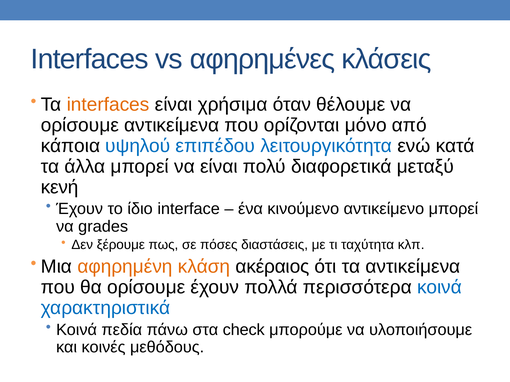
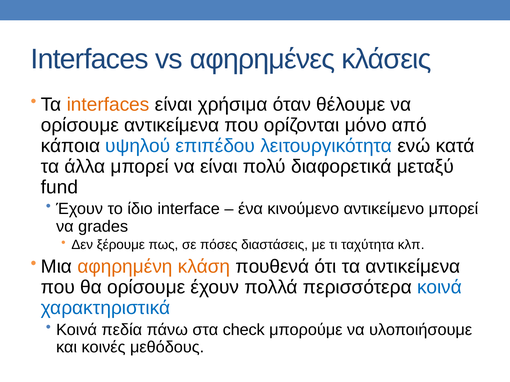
κενή: κενή -> fund (60, 187)
ακέραιος: ακέραιος -> πουθενά (272, 267)
